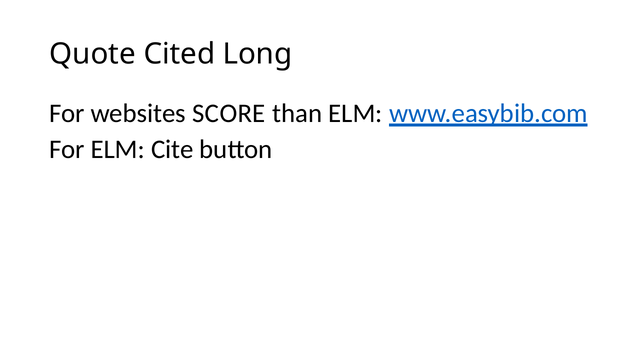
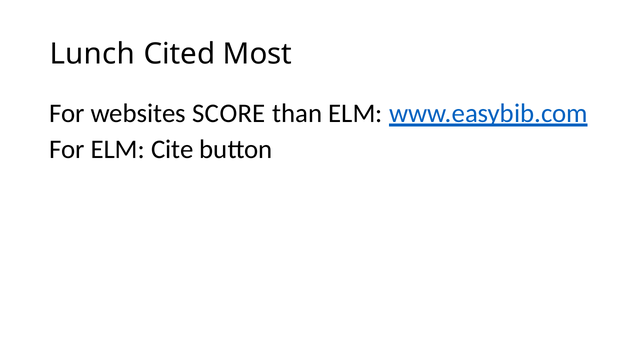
Quote: Quote -> Lunch (92, 54)
Long: Long -> Most (258, 54)
